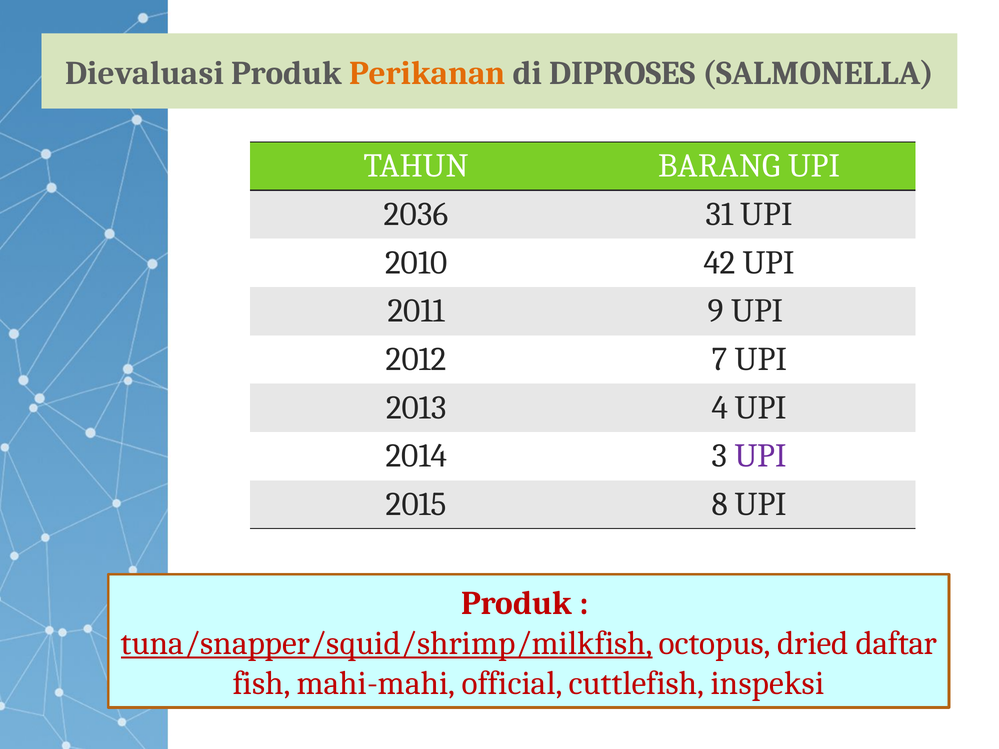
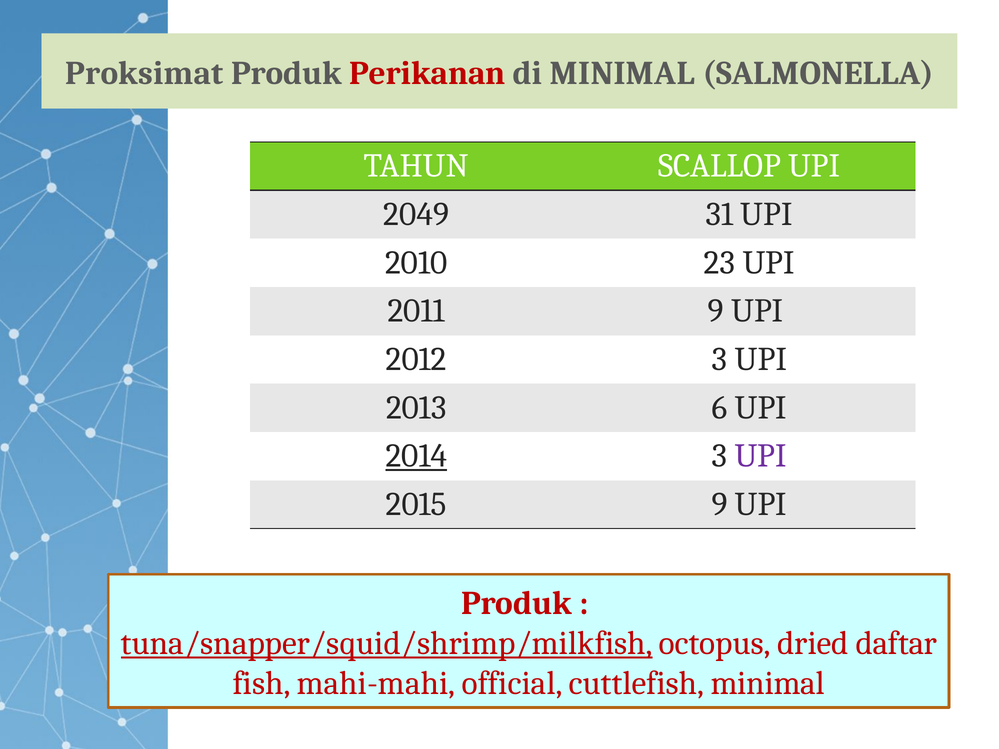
Dievaluasi: Dievaluasi -> Proksimat (144, 73)
Perikanan colour: orange -> red (427, 73)
di DIPROSES: DIPROSES -> MINIMAL (622, 73)
BARANG: BARANG -> SCALLOP (720, 166)
2036: 2036 -> 2049 (416, 214)
42: 42 -> 23 (719, 263)
2012 7: 7 -> 3 (719, 359)
4: 4 -> 6 (720, 408)
2014 underline: none -> present (416, 456)
2015 8: 8 -> 9 (720, 504)
cuttlefish inspeksi: inspeksi -> minimal (768, 683)
